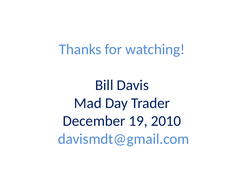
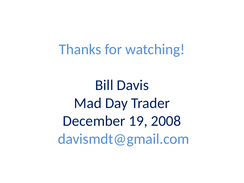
2010: 2010 -> 2008 (166, 121)
